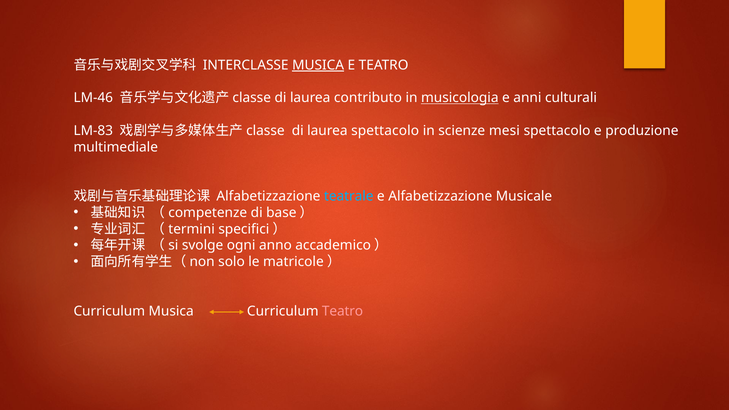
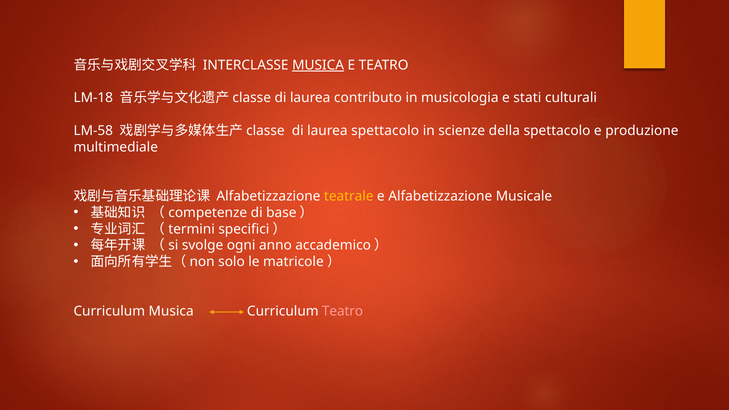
LM-46: LM-46 -> LM-18 (93, 98)
musicologia underline: present -> none (460, 98)
anni: anni -> stati (527, 98)
LM-83: LM-83 -> LM-58 (93, 131)
mesi: mesi -> della (504, 131)
teatrale colour: light blue -> yellow (349, 196)
